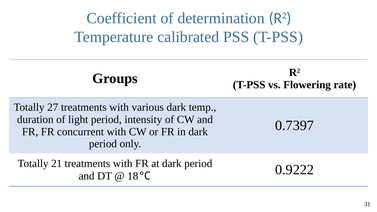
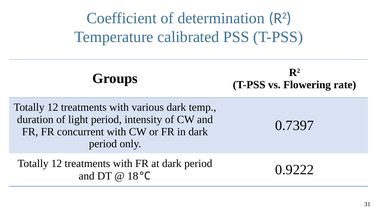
27: 27 -> 12 (53, 107)
21: 21 -> 12 (57, 164)
